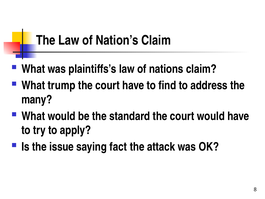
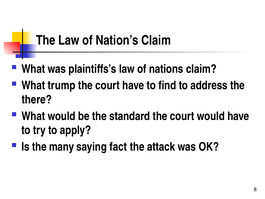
many: many -> there (37, 99)
issue: issue -> many (62, 147)
